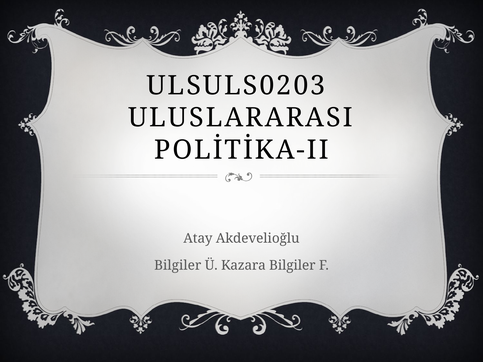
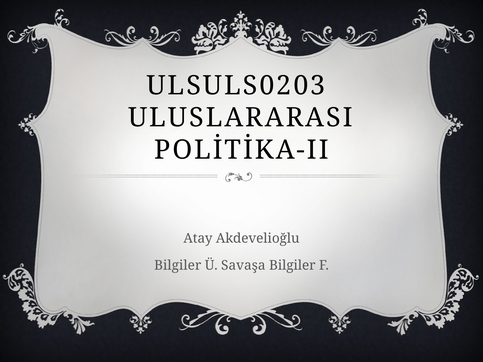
Kazara: Kazara -> Savaşa (243, 266)
